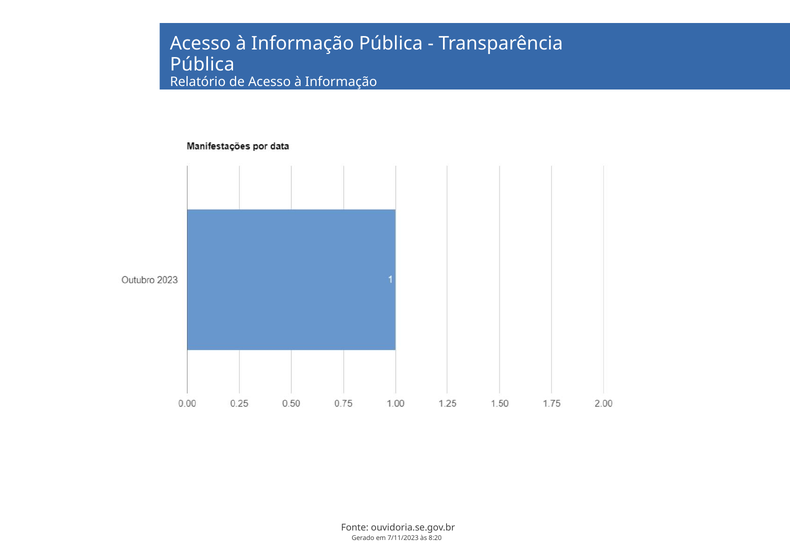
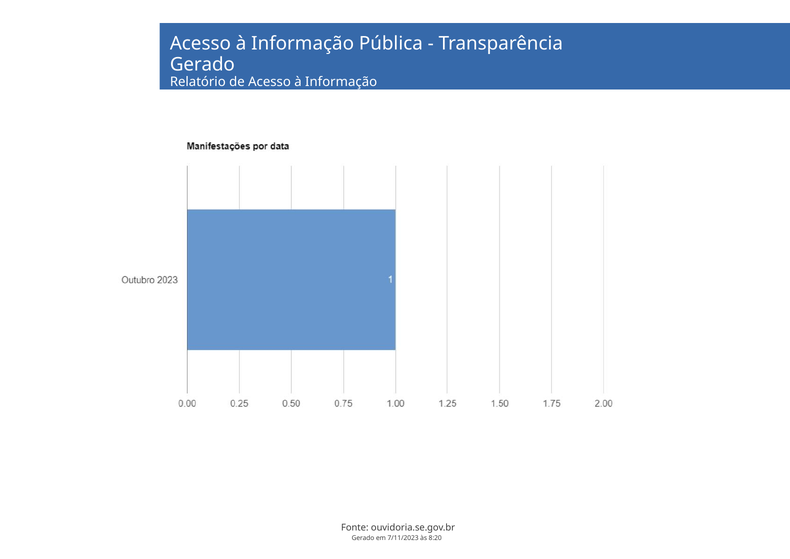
Pública: Pública -> Gerado (202, 65)
